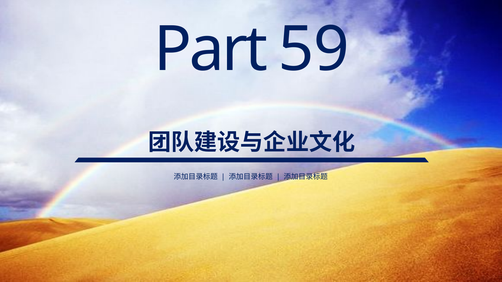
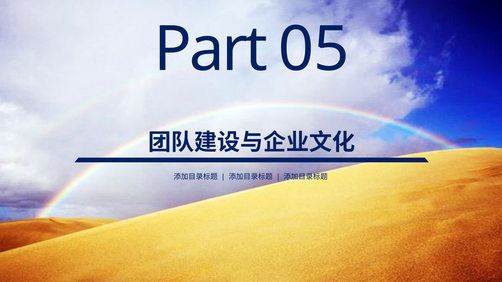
59: 59 -> 05 (314, 50)
